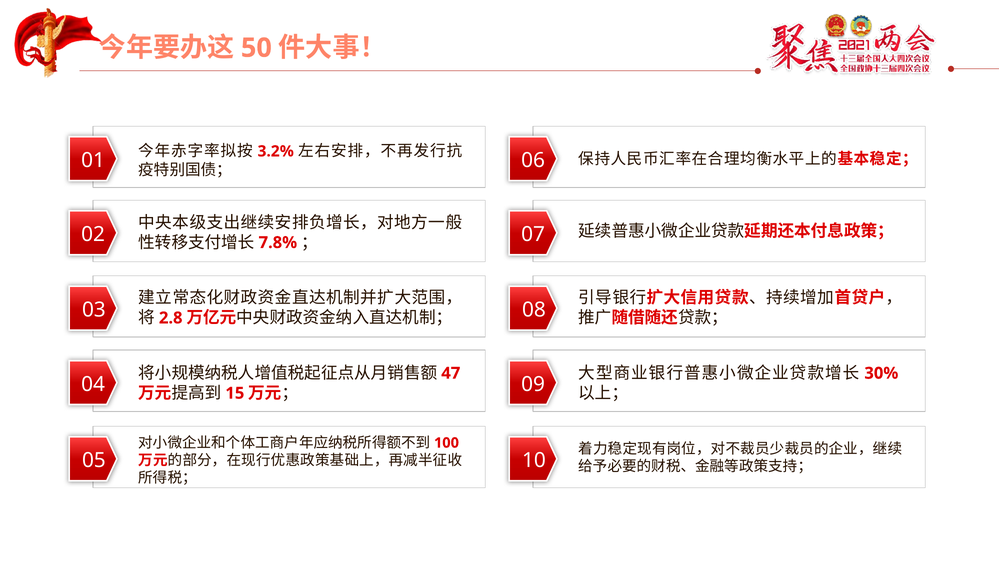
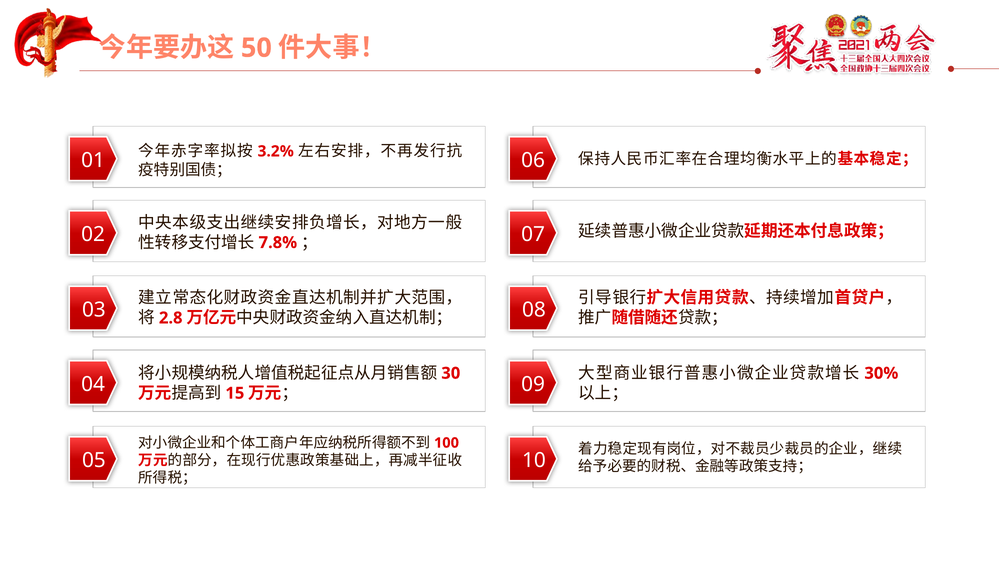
47: 47 -> 30 (451, 373)
